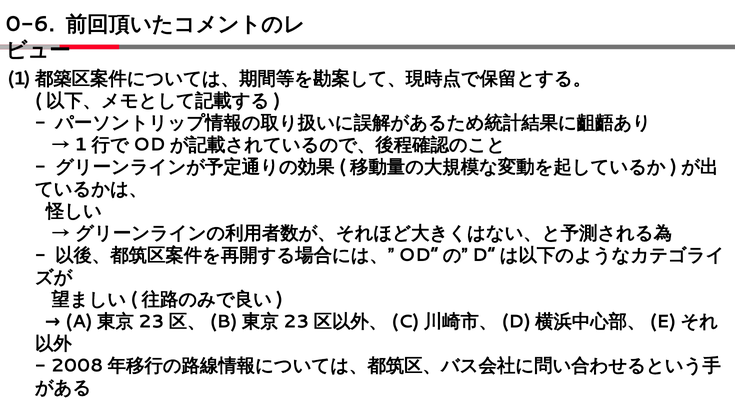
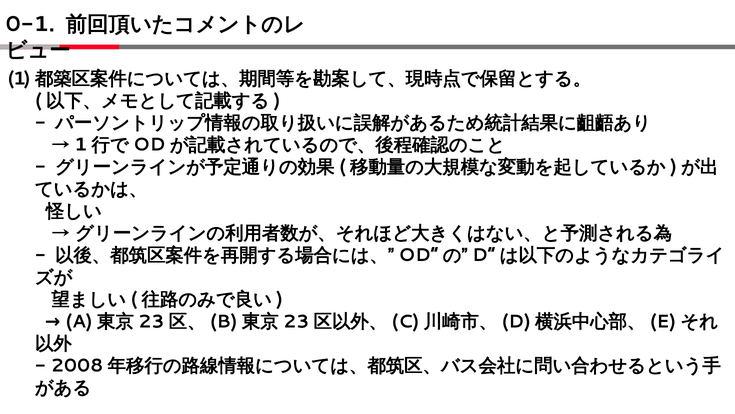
0-6: 0-6 -> 0-1 (30, 24)
